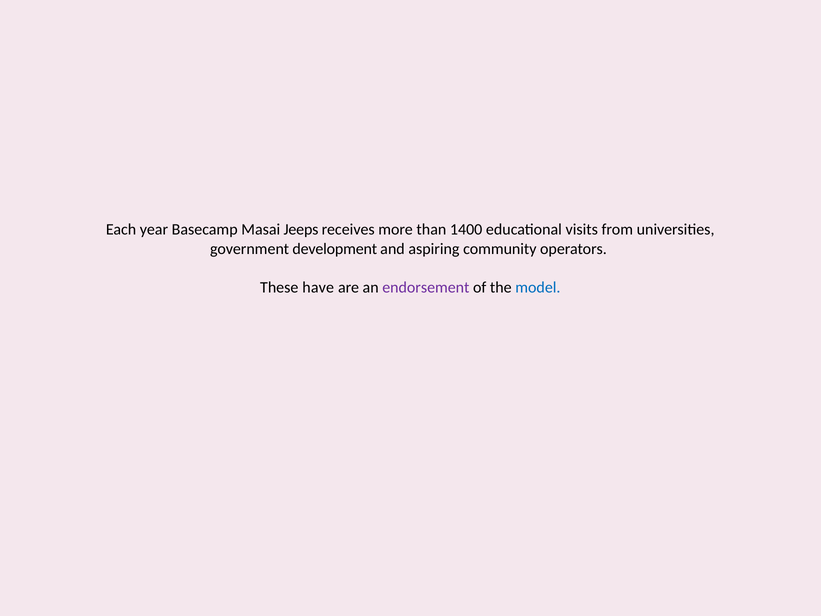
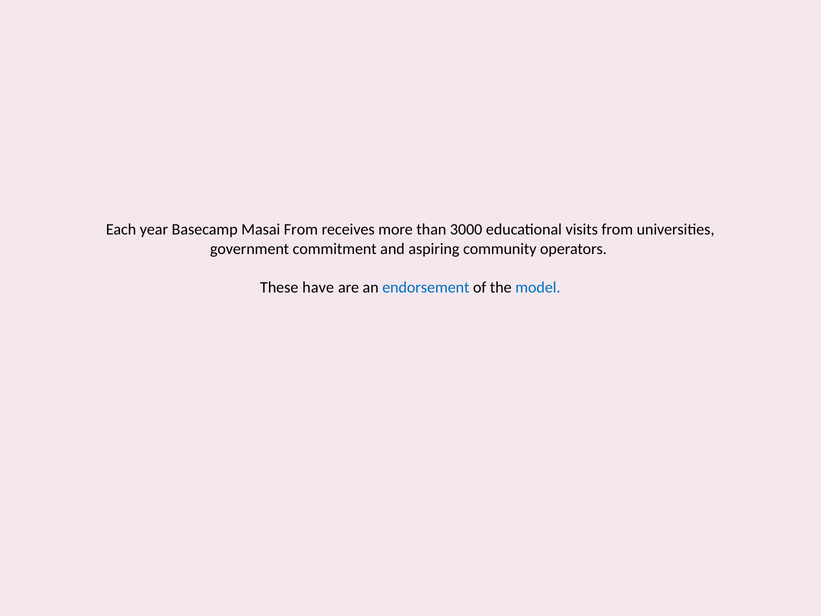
Masai Jeeps: Jeeps -> From (301, 230)
1400: 1400 -> 3000 (466, 230)
development: development -> commitment (335, 249)
endorsement colour: purple -> blue (426, 287)
